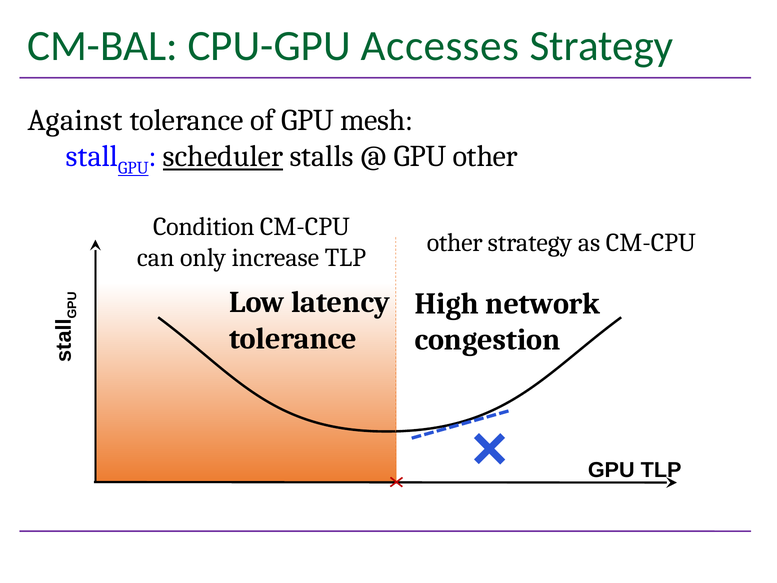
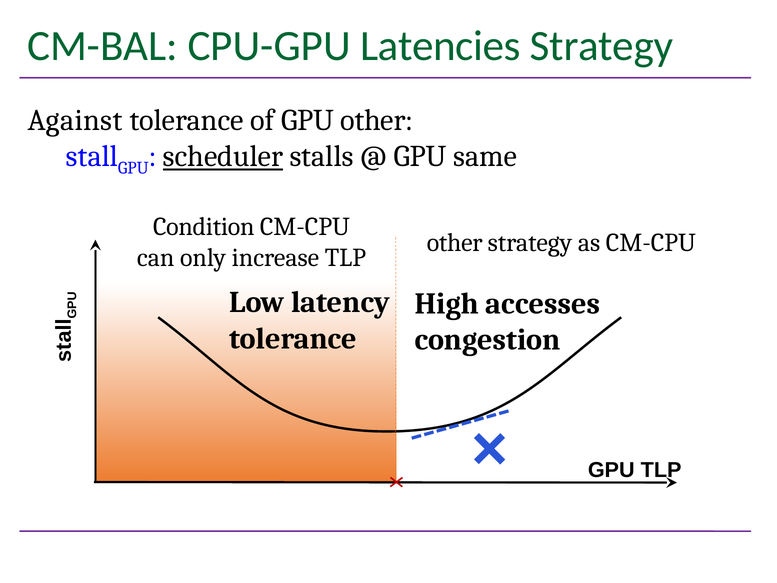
Accesses: Accesses -> Latencies (440, 46)
GPU mesh: mesh -> other (377, 120)
GPU underline: present -> none (133, 168)
GPU other: other -> same (485, 156)
network: network -> accesses (543, 303)
